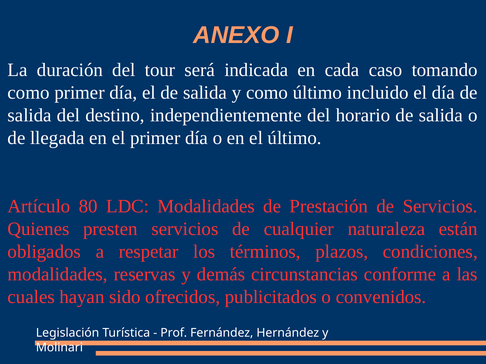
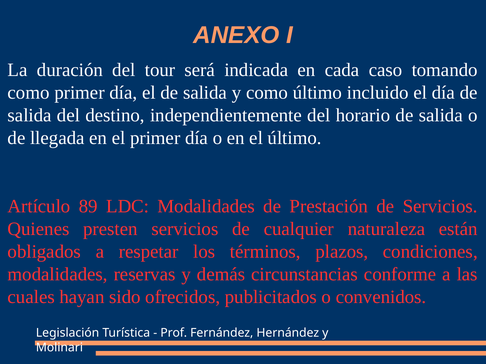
80: 80 -> 89 (88, 207)
